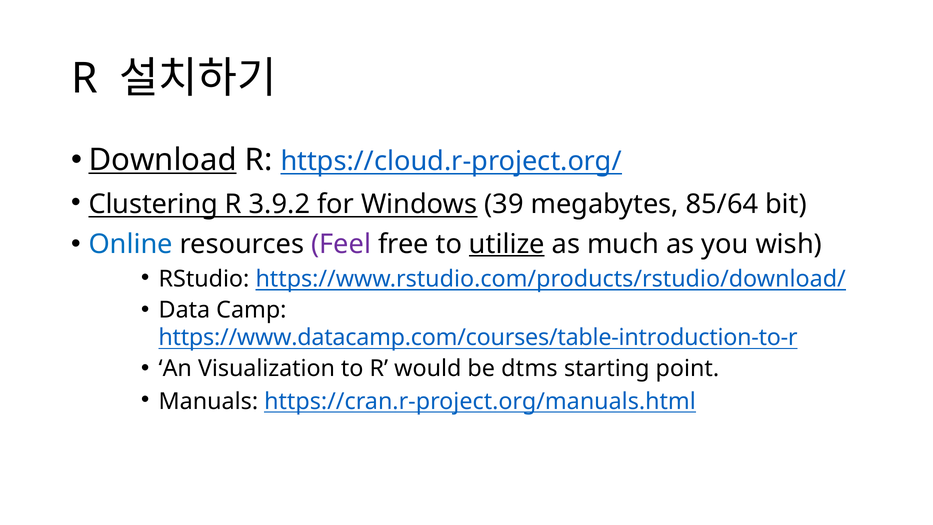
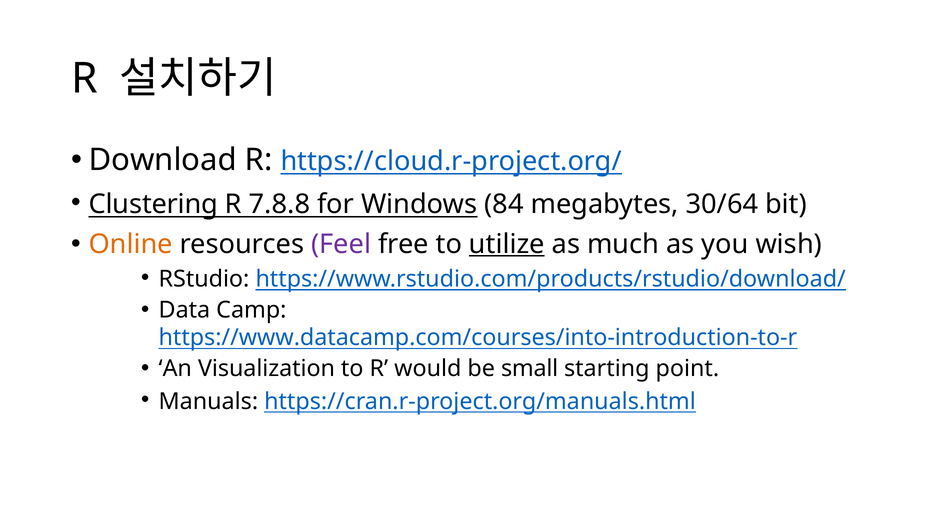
Download underline: present -> none (163, 160)
3.9.2: 3.9.2 -> 7.8.8 (280, 204)
39: 39 -> 84 (504, 204)
85/64: 85/64 -> 30/64 (722, 204)
Online colour: blue -> orange (131, 244)
https://www.datacamp.com/courses/table-introduction-to-r: https://www.datacamp.com/courses/table-introduction-to-r -> https://www.datacamp.com/courses/into-introduction-to-r (478, 338)
dtms: dtms -> small (530, 368)
